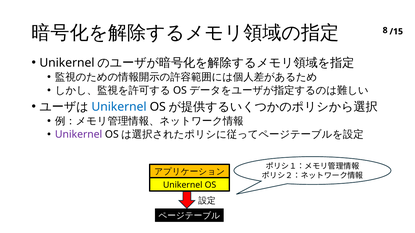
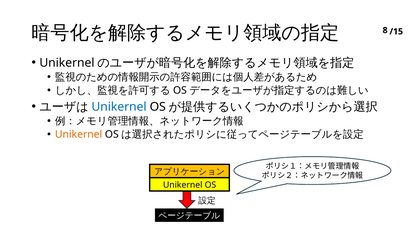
Unikernel colour: purple -> orange (79, 135)
